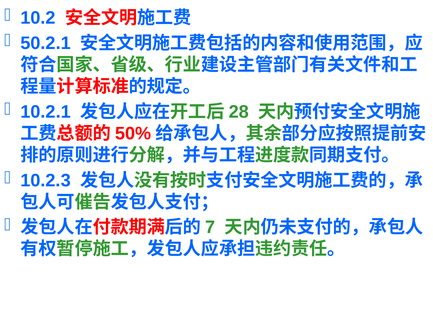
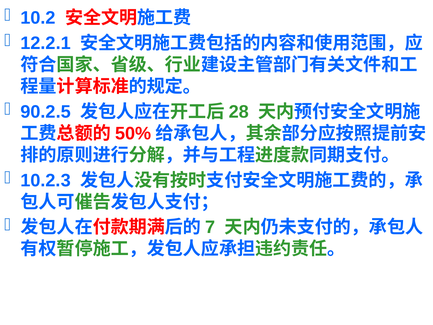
50.2.1: 50.2.1 -> 12.2.1 (46, 43)
10.2.1: 10.2.1 -> 90.2.5 (46, 112)
